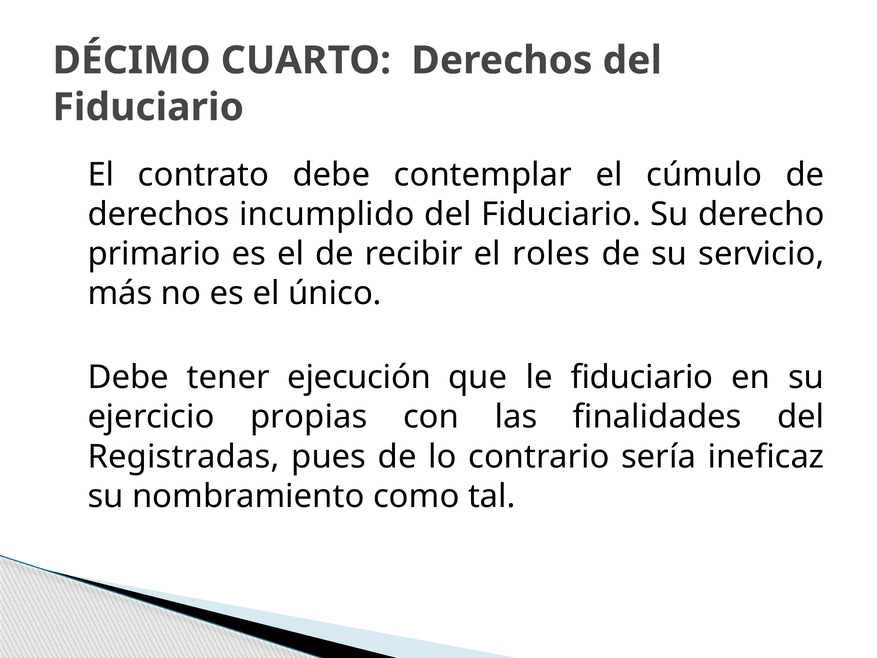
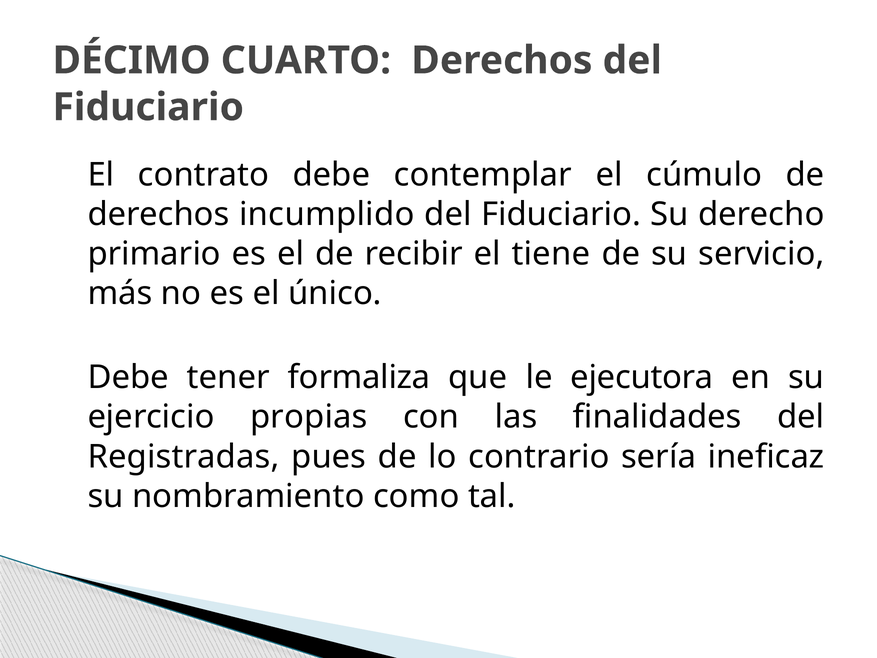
roles: roles -> tiene (551, 254)
ejecución: ejecución -> formaliza (359, 377)
le fiduciario: fiduciario -> ejecutora (642, 377)
